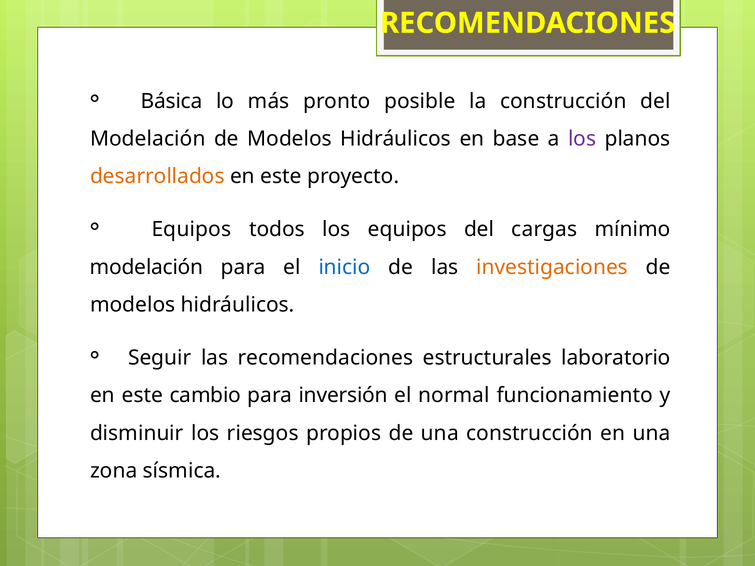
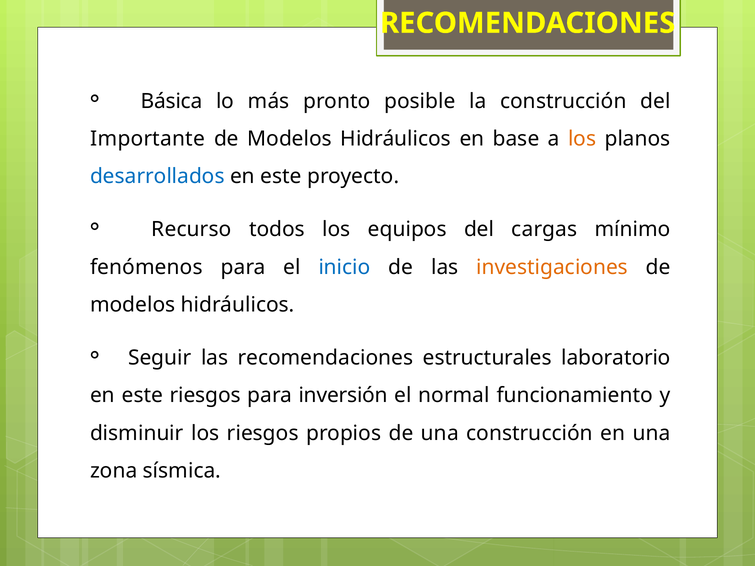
Modelación: Modelación -> Importante (148, 139)
los colour: purple -> orange (582, 139)
desarrollados colour: orange -> blue (157, 177)
Equipos: Equipos -> Recurso (192, 229)
modelación: modelación -> fenómenos (146, 267)
este cambio: cambio -> riesgos (205, 396)
